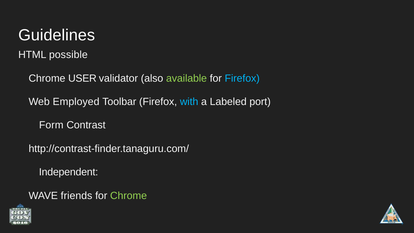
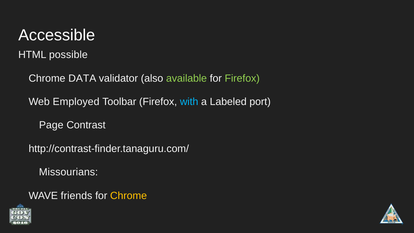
Guidelines: Guidelines -> Accessible (57, 35)
USER: USER -> DATA (82, 78)
Firefox colour: light blue -> light green (242, 78)
Form: Form -> Page (51, 125)
Independent: Independent -> Missourians (68, 172)
Chrome colour: light green -> yellow (129, 196)
